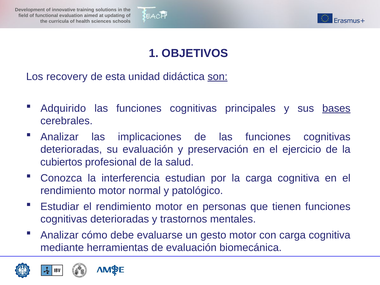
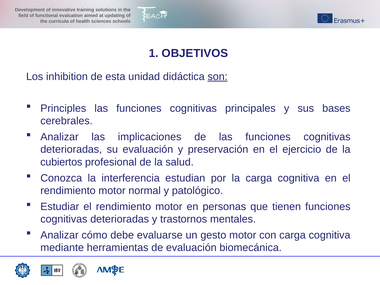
recovery: recovery -> inhibition (67, 77)
Adquirido: Adquirido -> Principles (63, 108)
bases underline: present -> none (336, 108)
